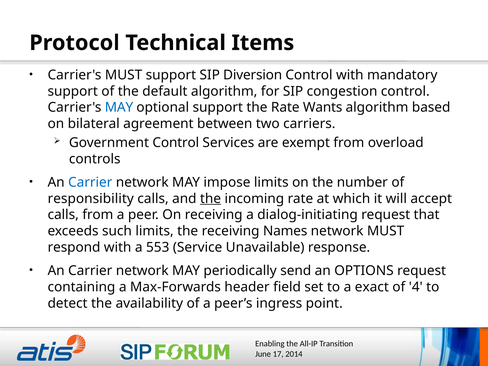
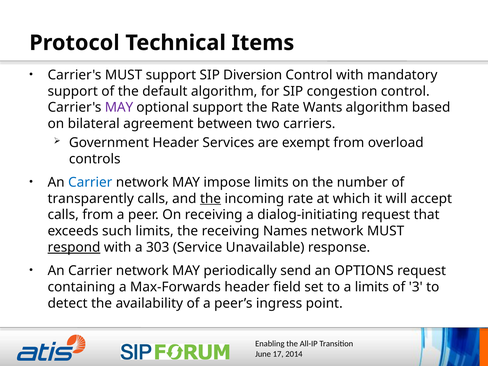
MAY colour: blue -> purple (119, 107)
Government Control: Control -> Header (176, 143)
responsibility: responsibility -> transparently (91, 199)
respond underline: none -> present (74, 247)
553: 553 -> 303 (158, 247)
a exact: exact -> limits (372, 287)
4: 4 -> 3 (416, 287)
